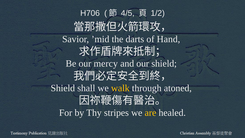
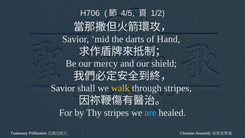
Shield: Shield -> Savior (63, 88)
through atoned: atoned -> stripes (178, 88)
are colour: yellow -> light blue (150, 113)
